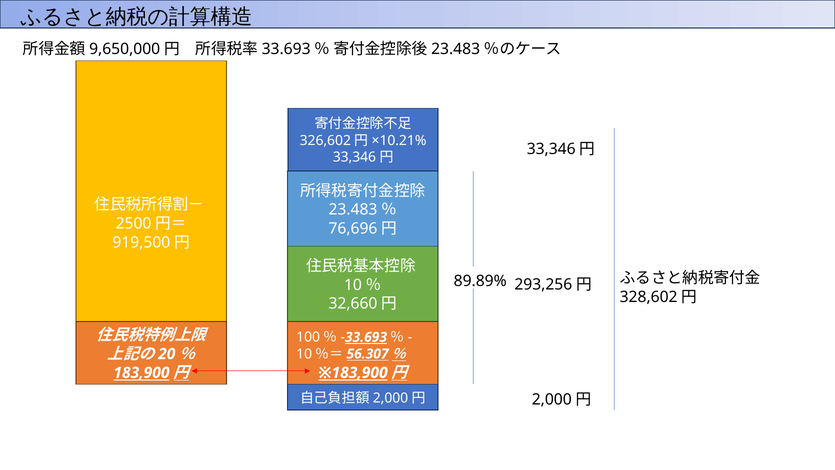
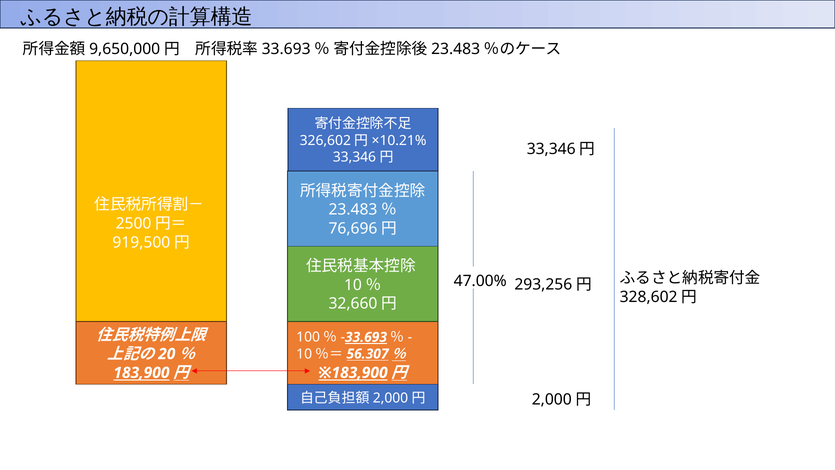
89.89%: 89.89% -> 47.00% (480, 281)
